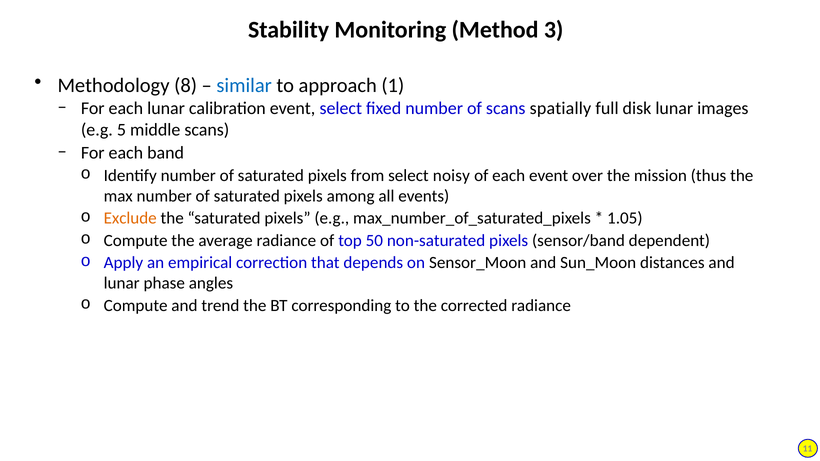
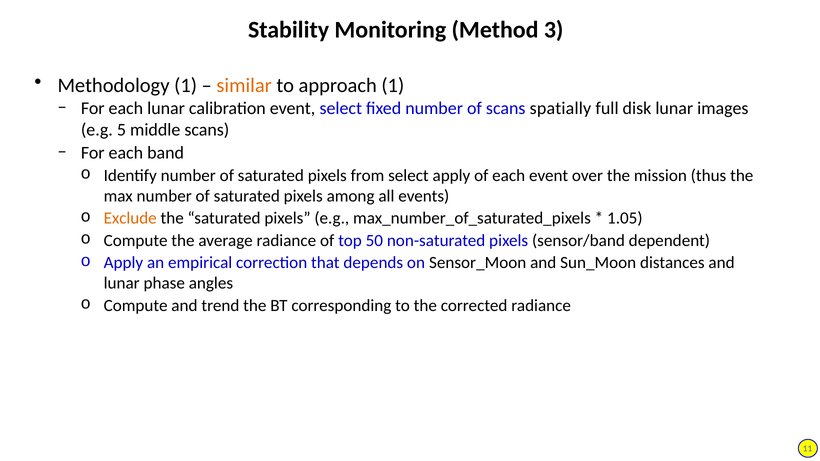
Methodology 8: 8 -> 1 (186, 85)
similar colour: blue -> orange (244, 85)
select noisy: noisy -> apply (451, 176)
